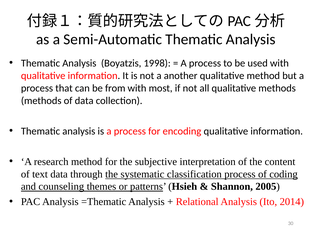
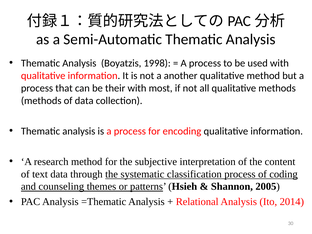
from: from -> their (115, 88)
